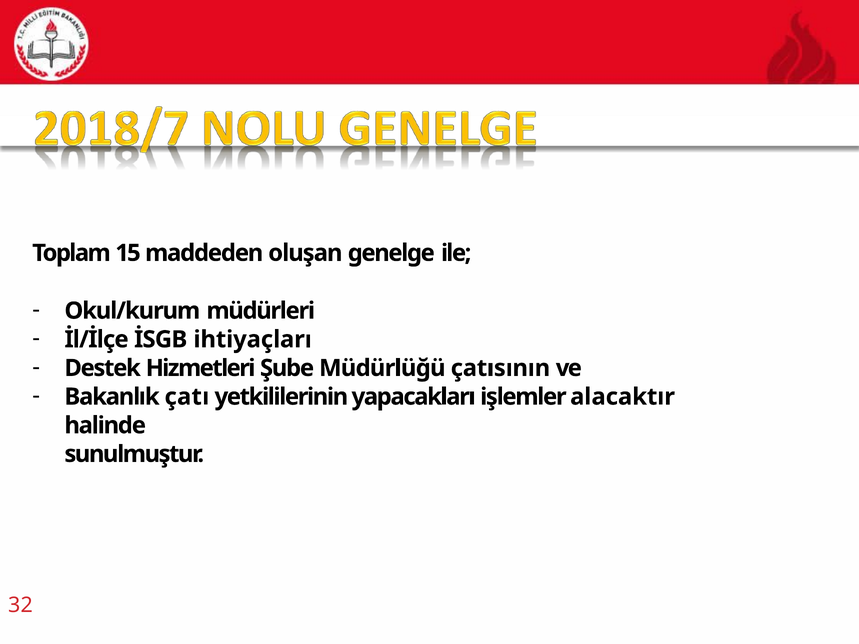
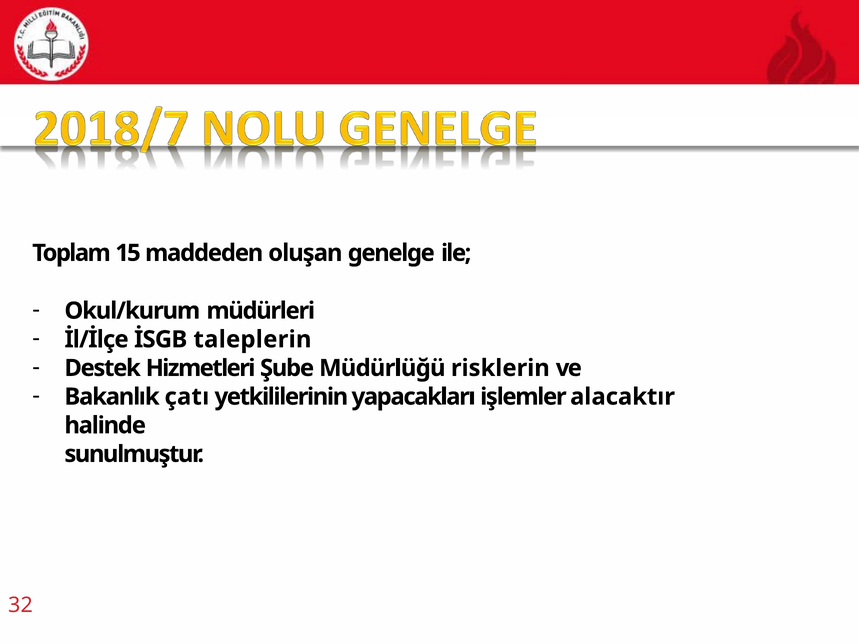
ihtiyaçları: ihtiyaçları -> taleplerin (252, 340)
çatısının: çatısının -> risklerin (500, 368)
